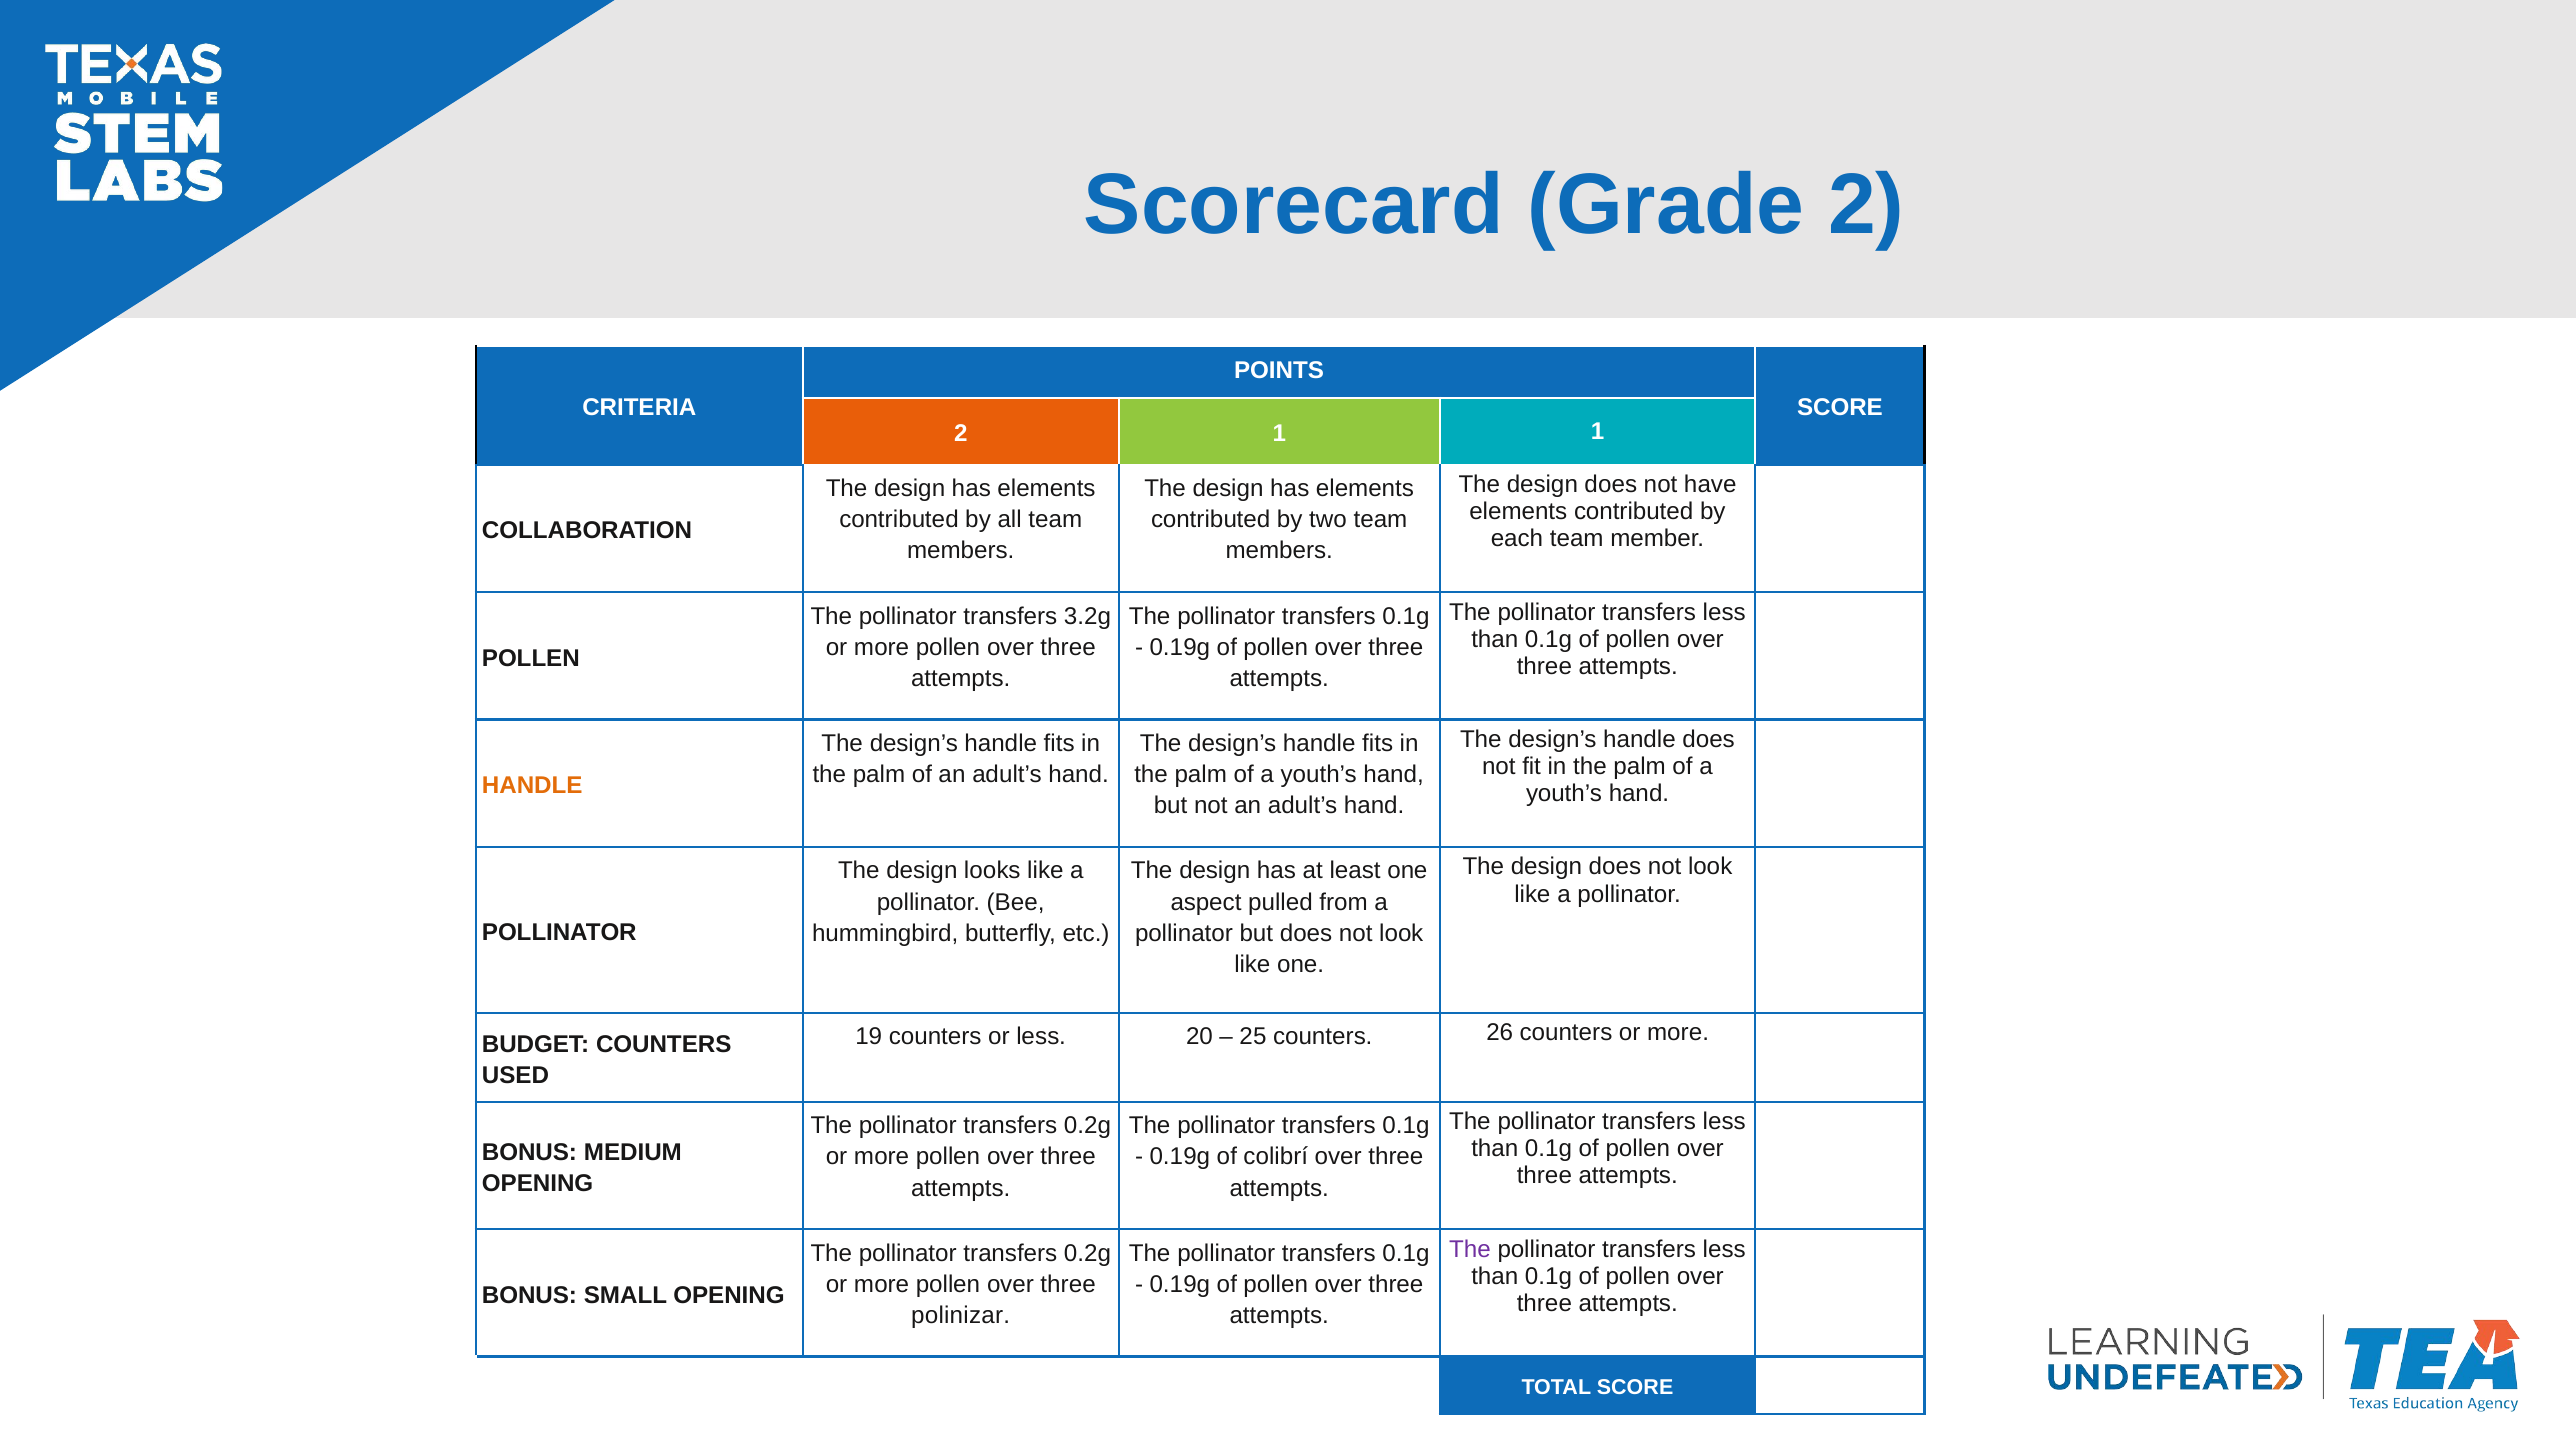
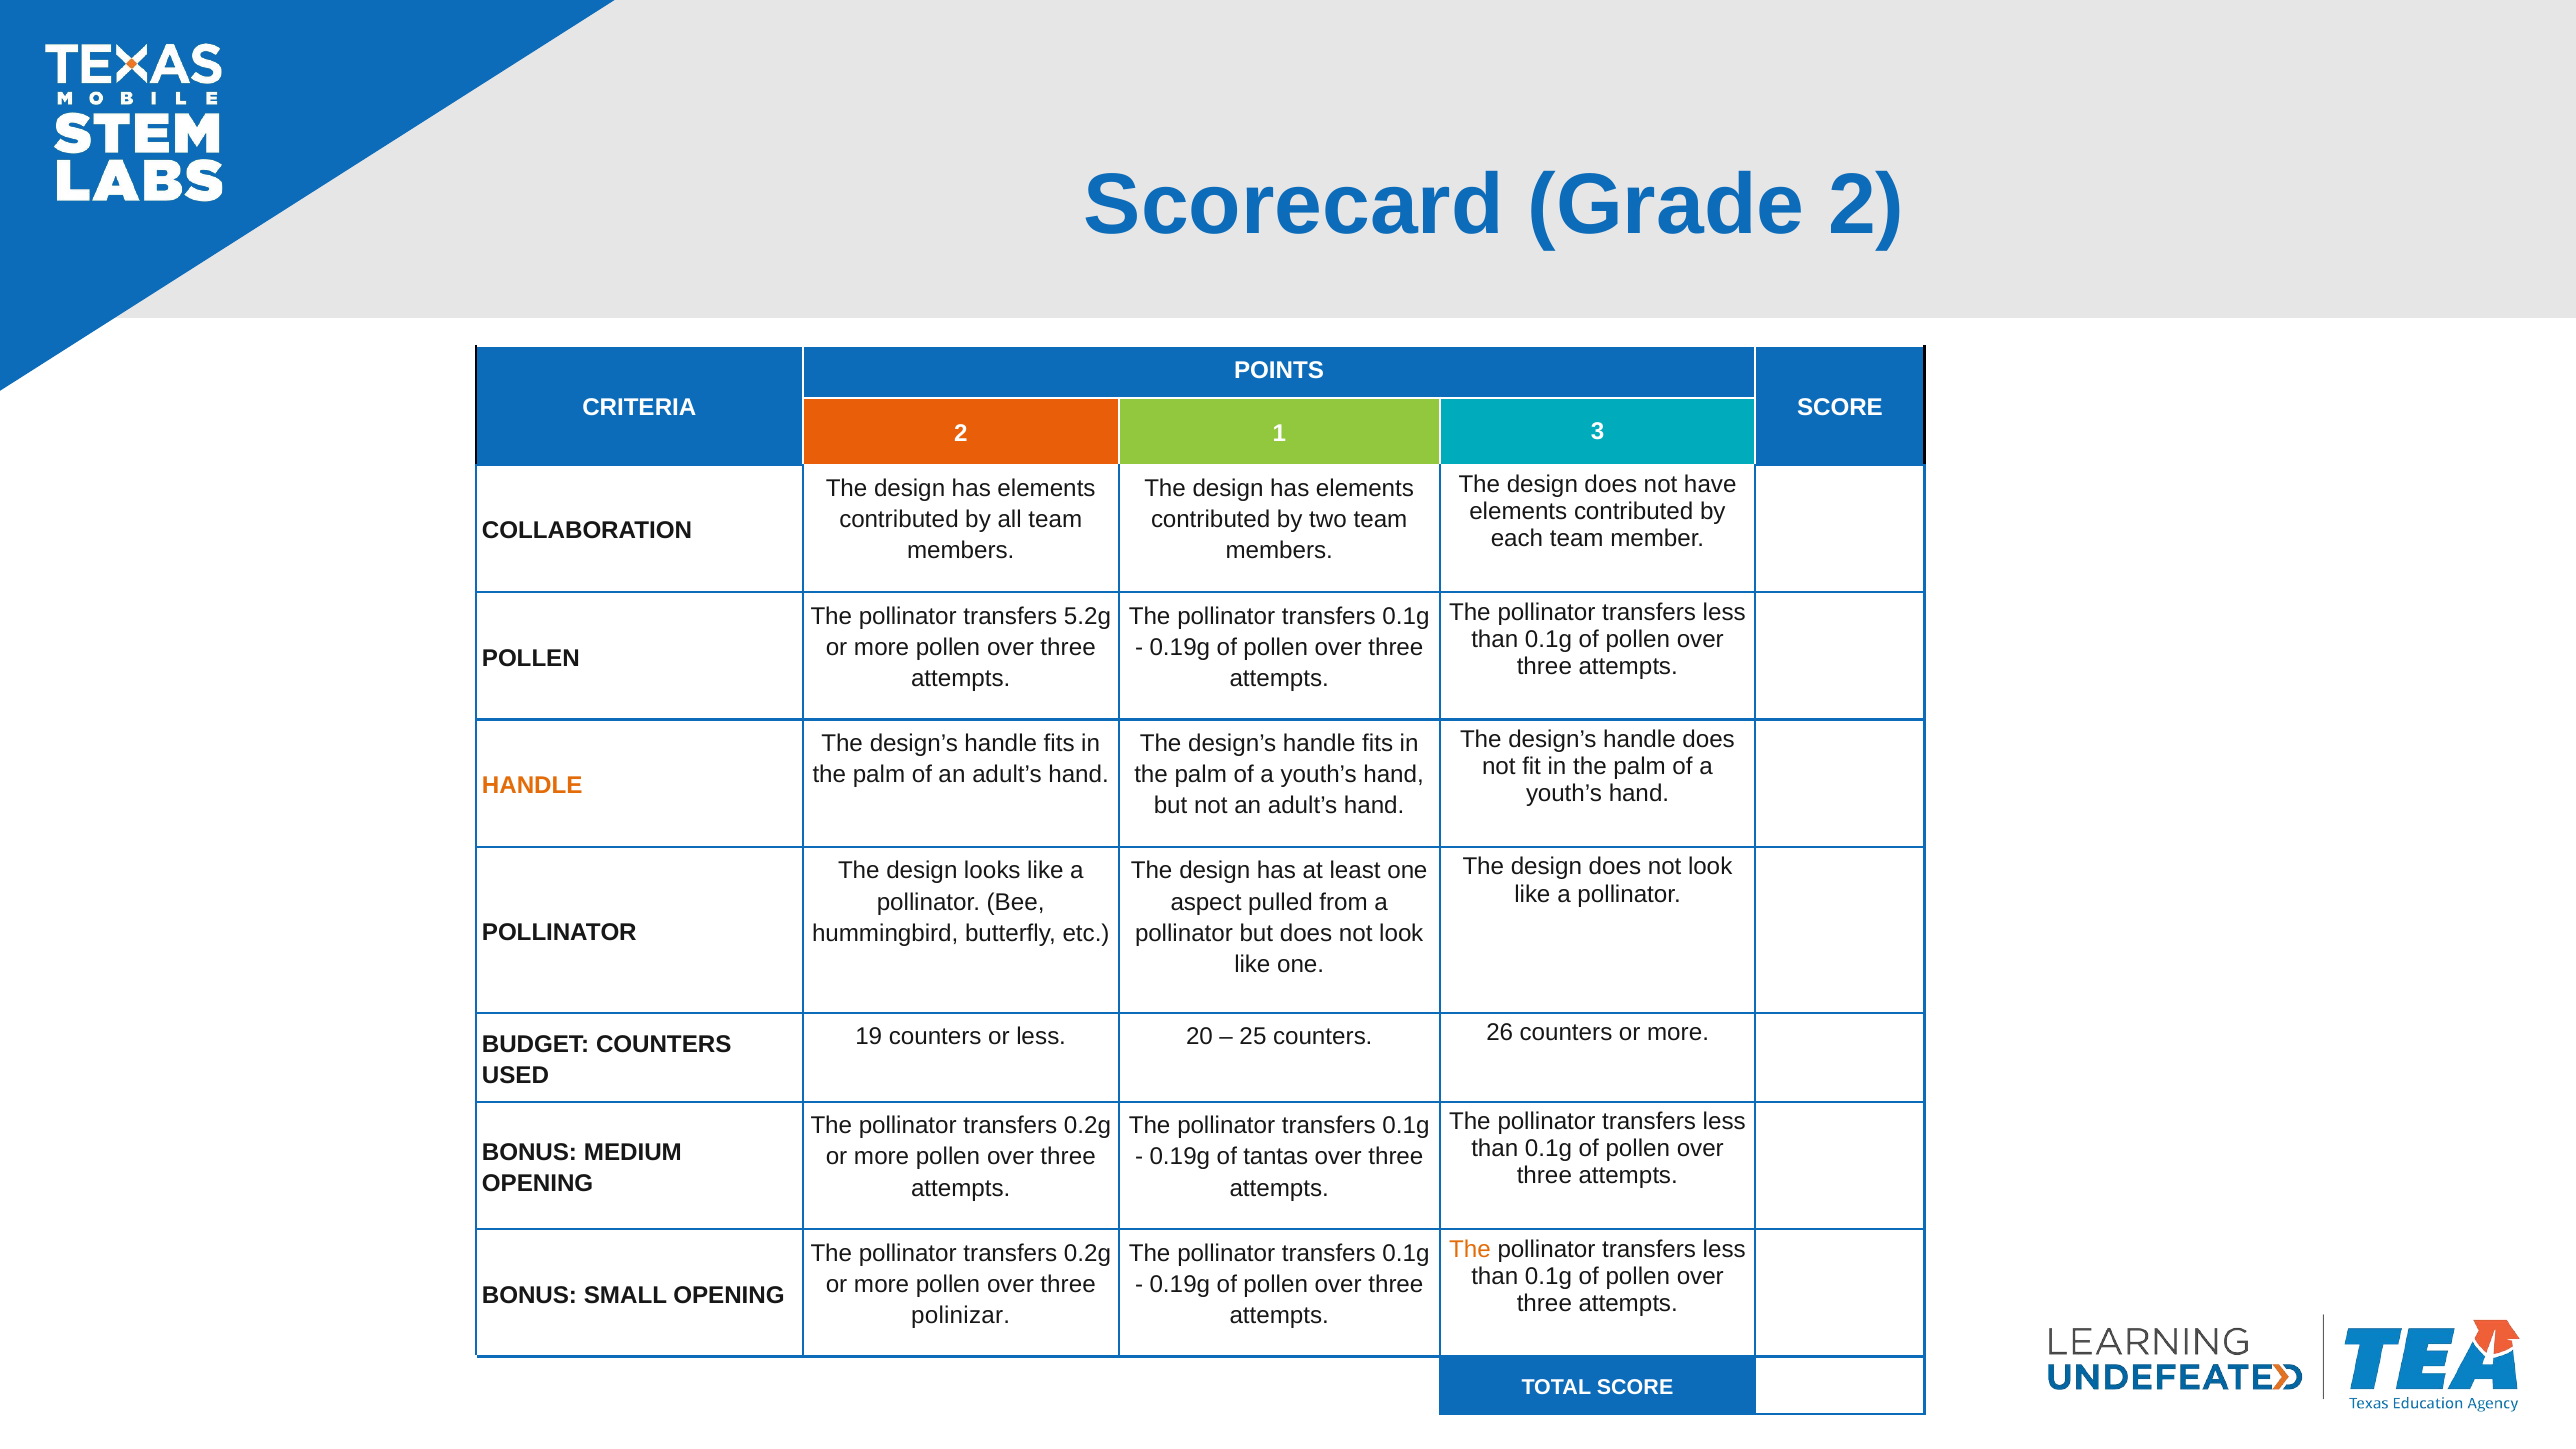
1 1: 1 -> 3 (1598, 432)
3.2g: 3.2g -> 5.2g (1088, 616)
colibrí: colibrí -> tantas (1276, 1157)
The colour: purple -> orange (1470, 1249)
